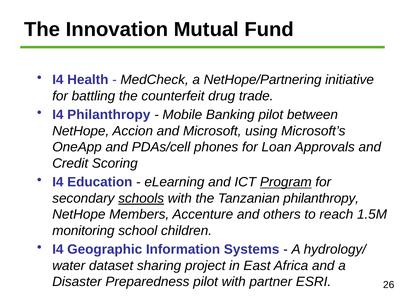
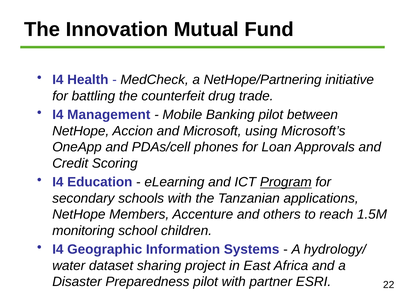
I4 Philanthropy: Philanthropy -> Management (109, 115)
schools underline: present -> none (141, 199)
Tanzanian philanthropy: philanthropy -> applications (321, 199)
26: 26 -> 22 (389, 286)
